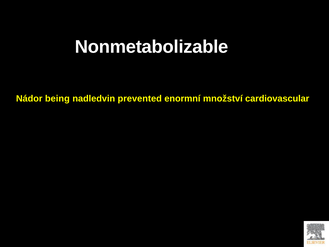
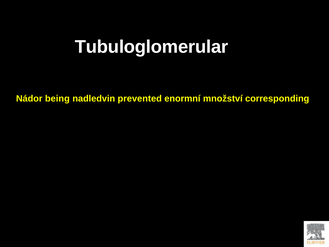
Nonmetabolizable: Nonmetabolizable -> Tubuloglomerular (152, 47)
cardiovascular: cardiovascular -> corresponding (277, 99)
